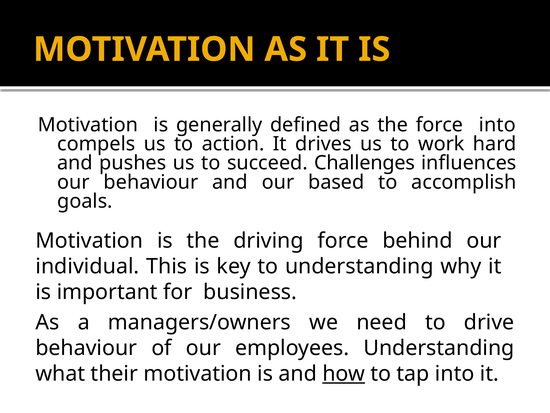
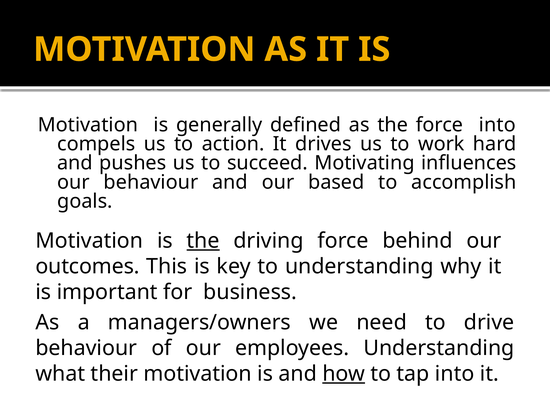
Challenges: Challenges -> Motivating (364, 163)
the underline: none -> present (203, 240)
individual: individual -> outcomes (88, 266)
